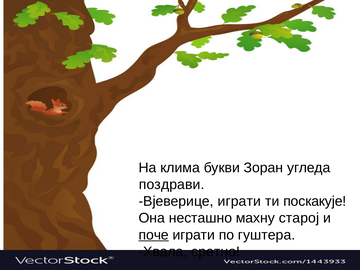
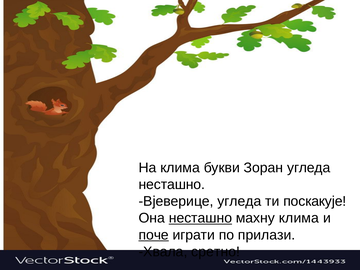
поздрави: поздрави -> несташно (172, 184)
Вјеверице играти: играти -> угледа (239, 201)
несташно underline: none -> present (200, 218)
махну старој: старој -> клима (299, 218)
гуштера: гуштера -> прилази (267, 235)
